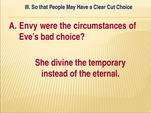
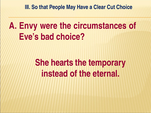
divine: divine -> hearts (62, 63)
